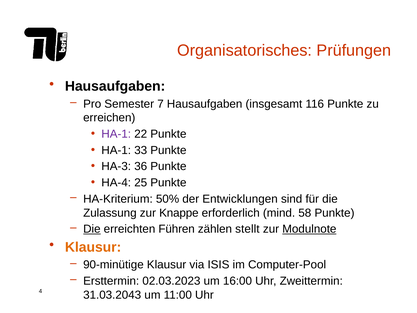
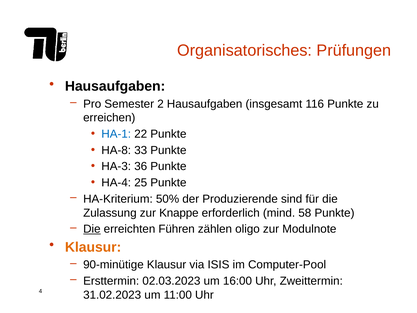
7: 7 -> 2 (160, 104)
HA-1 colour: purple -> blue (116, 134)
HA-1: HA-1 -> HA-8 (116, 150)
Entwicklungen: Entwicklungen -> Produzierende (240, 199)
stellt: stellt -> oligo (247, 229)
Modulnote underline: present -> none (309, 229)
31.03.2043: 31.03.2043 -> 31.02.2023 (112, 295)
